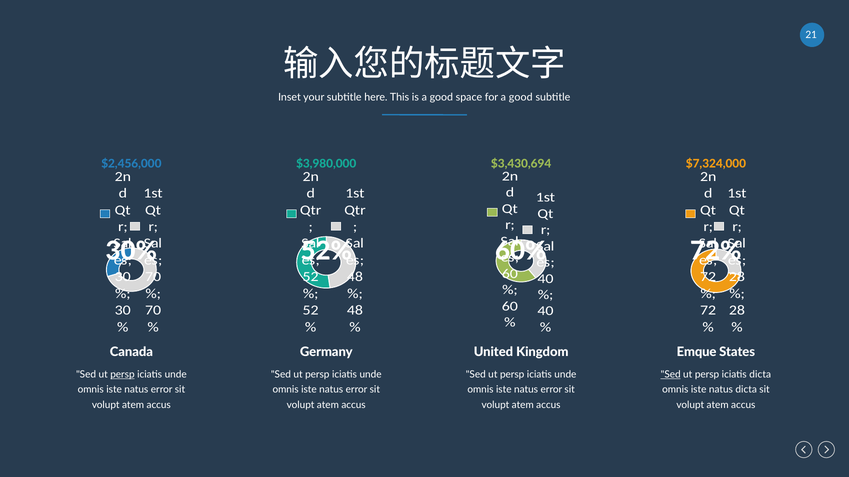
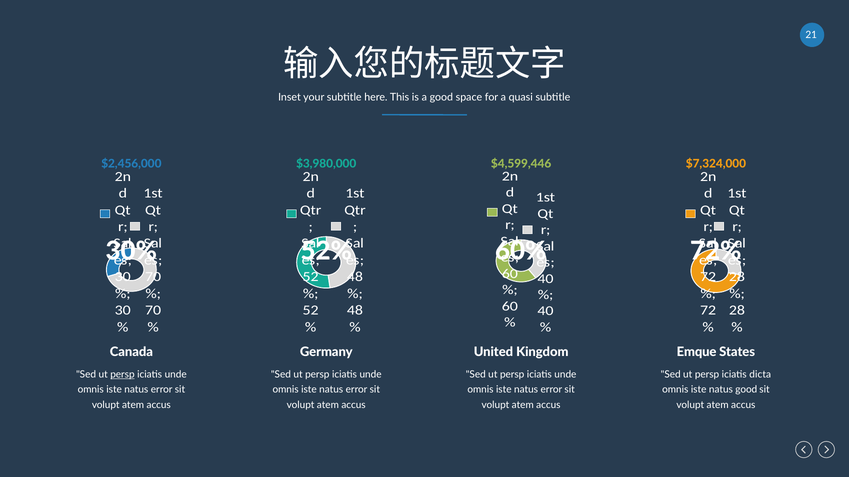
for a good: good -> quasi (521, 97)
$3,430,694: $3,430,694 -> $4,599,446 (521, 164)
Sed underline: present -> none (671, 375)
natus dicta: dicta -> good (746, 390)
